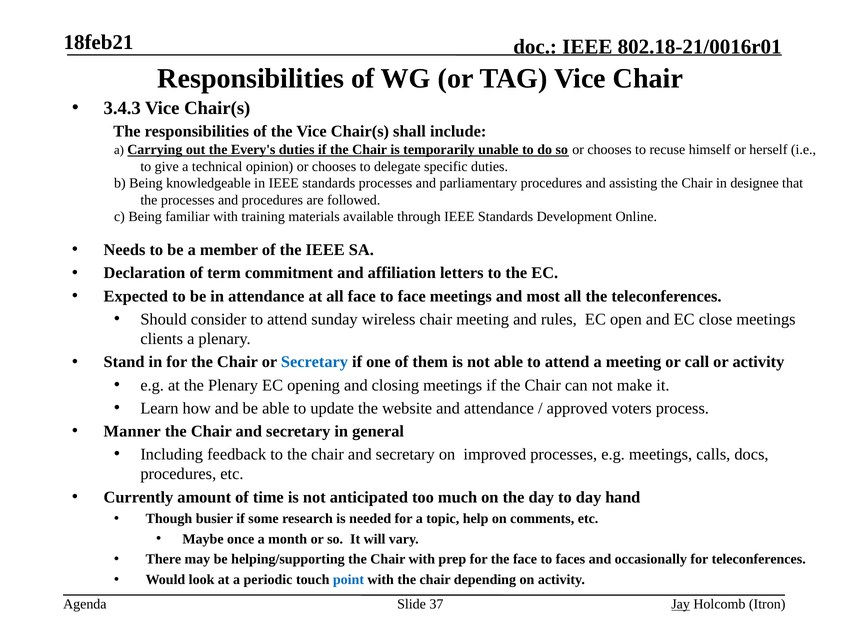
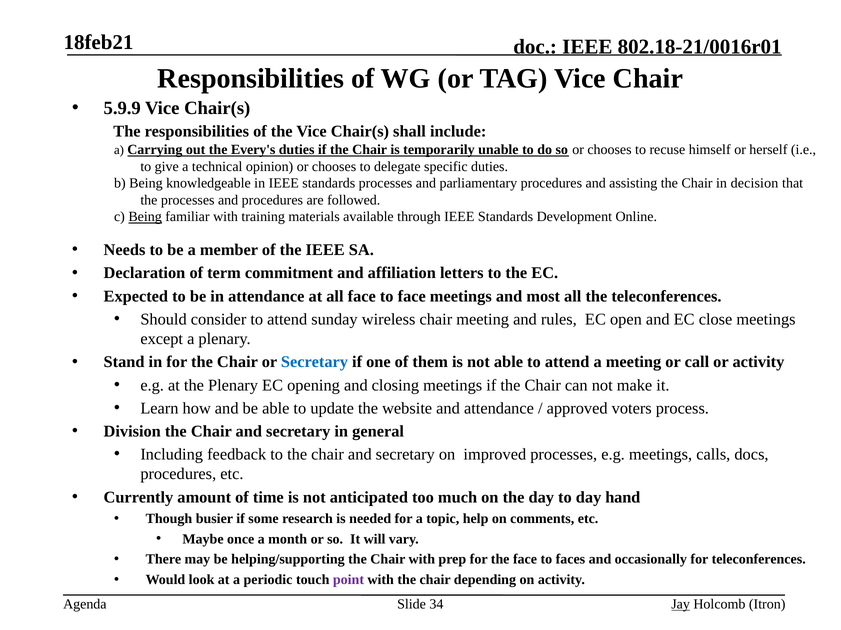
3.4.3: 3.4.3 -> 5.9.9 (122, 108)
designee: designee -> decision (754, 183)
Being underline: none -> present (145, 217)
clients: clients -> except (162, 339)
Manner: Manner -> Division (132, 432)
point colour: blue -> purple (349, 580)
37: 37 -> 34 (436, 605)
